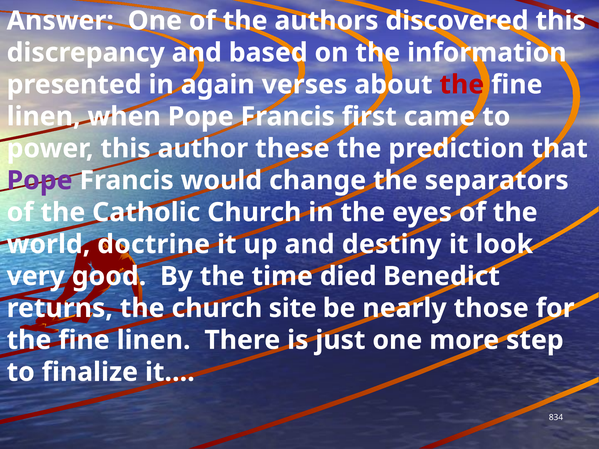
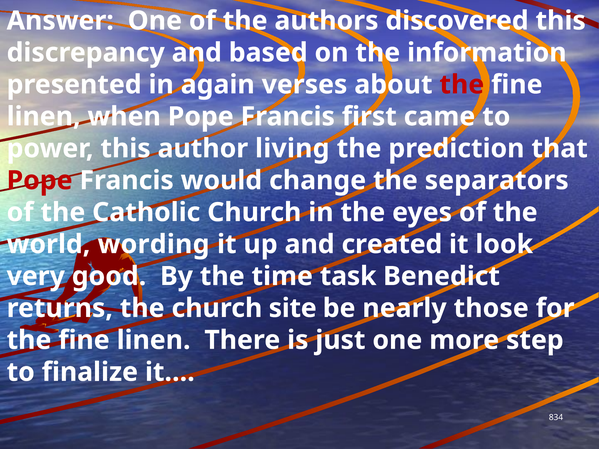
these: these -> living (292, 149)
Pope colour: purple -> red (40, 181)
doctrine: doctrine -> wording (154, 244)
destiny: destiny -> created (392, 244)
died: died -> task (348, 276)
